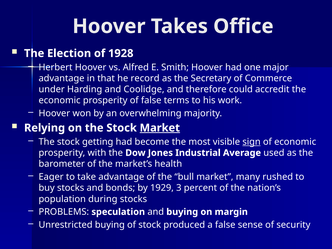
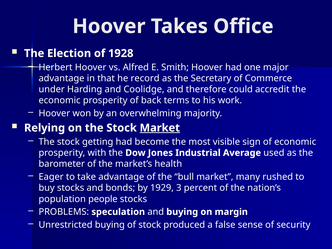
of false: false -> back (151, 100)
sign underline: present -> none (252, 142)
during: during -> people (103, 199)
